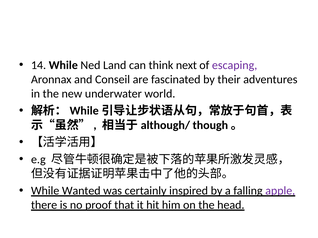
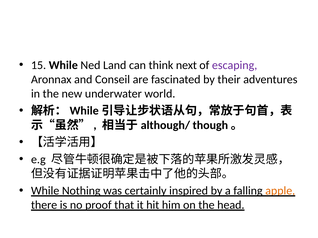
14: 14 -> 15 (39, 65)
Wanted: Wanted -> Nothing (81, 191)
apple colour: purple -> orange (280, 191)
